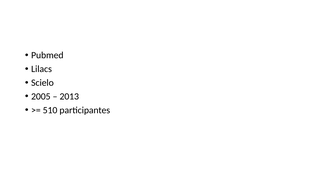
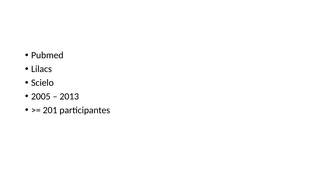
510: 510 -> 201 (50, 110)
